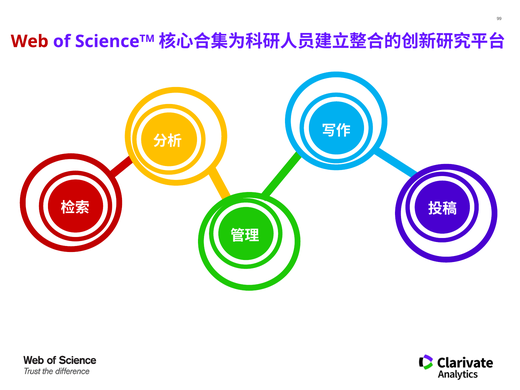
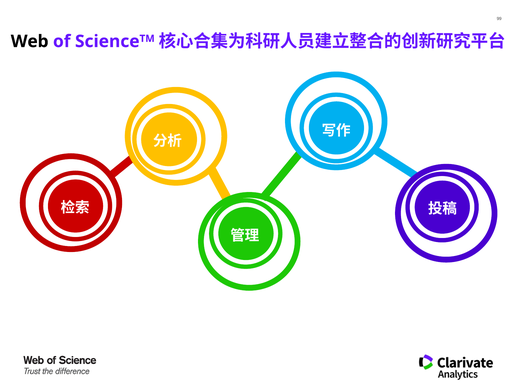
Web colour: red -> black (30, 41)
